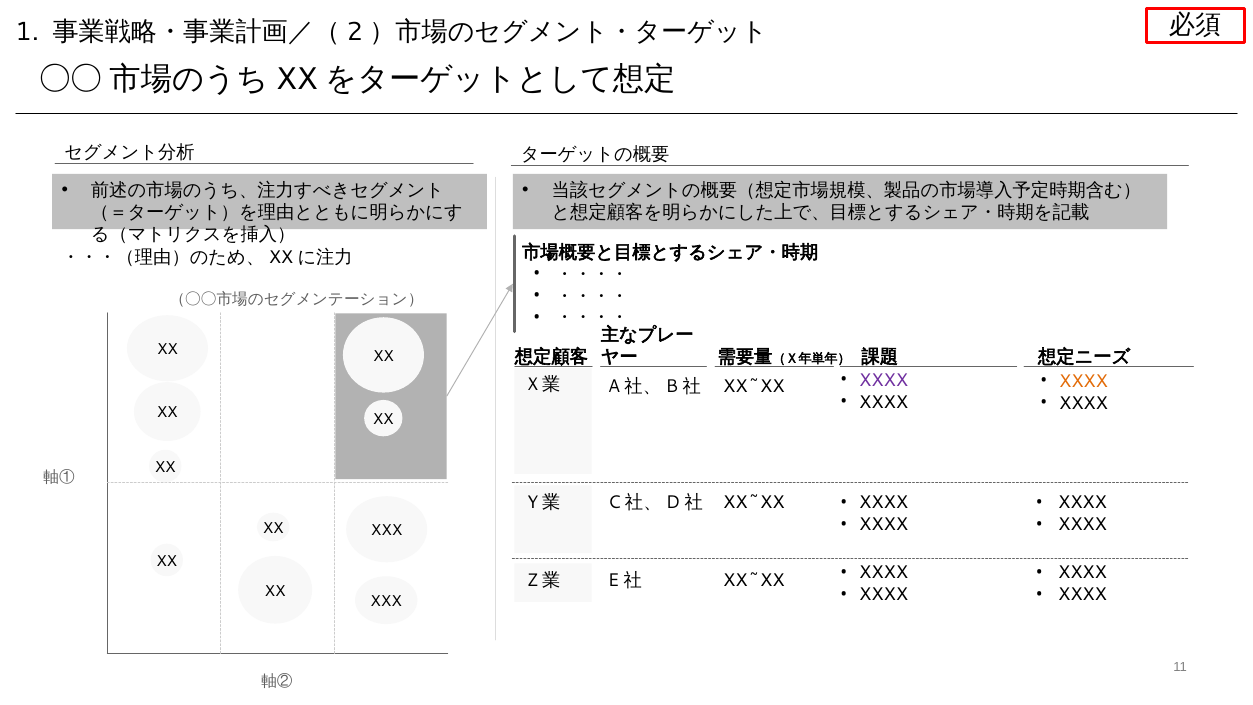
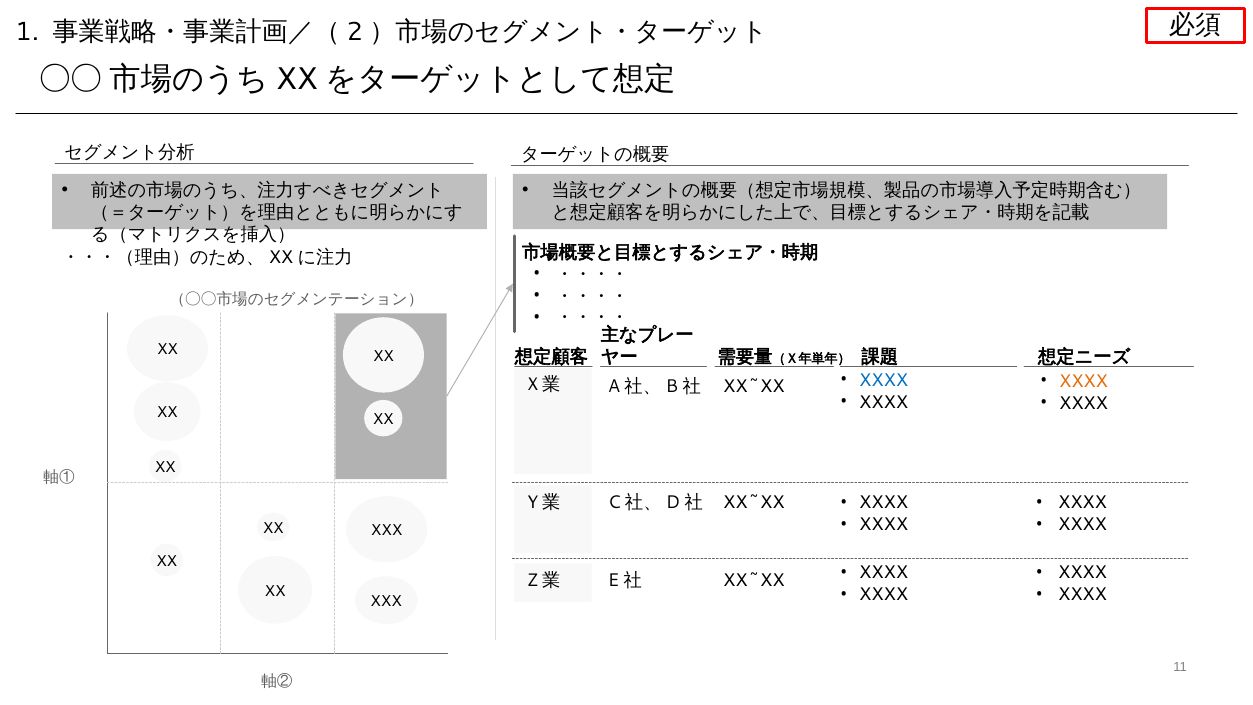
XXXX colour: purple -> blue (884, 380)
